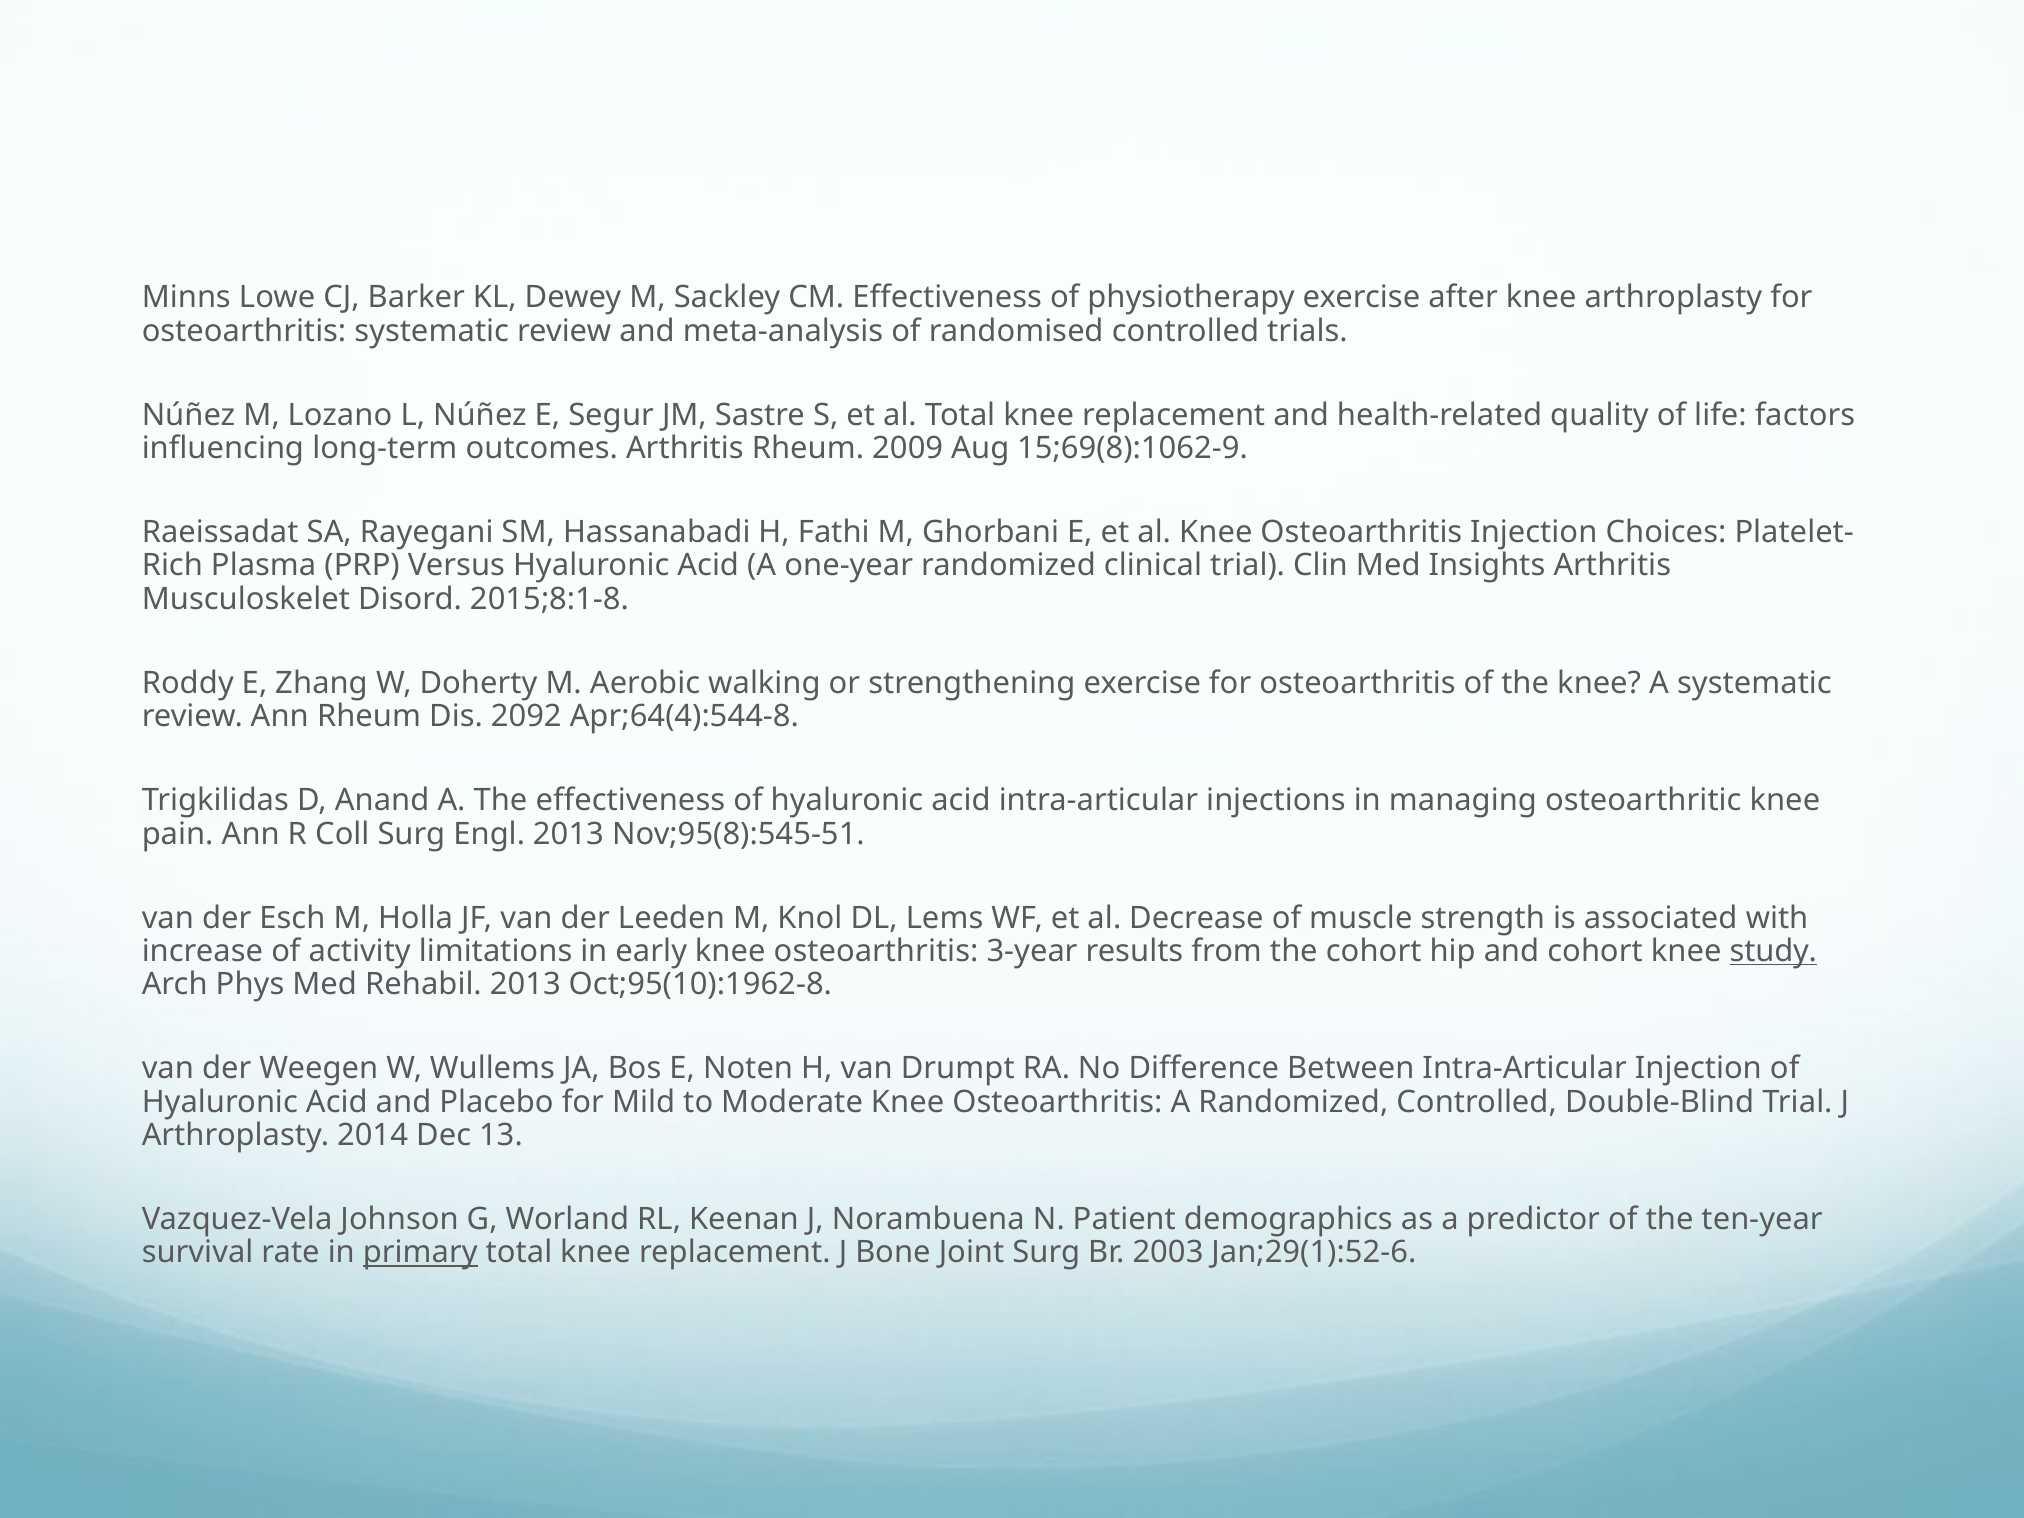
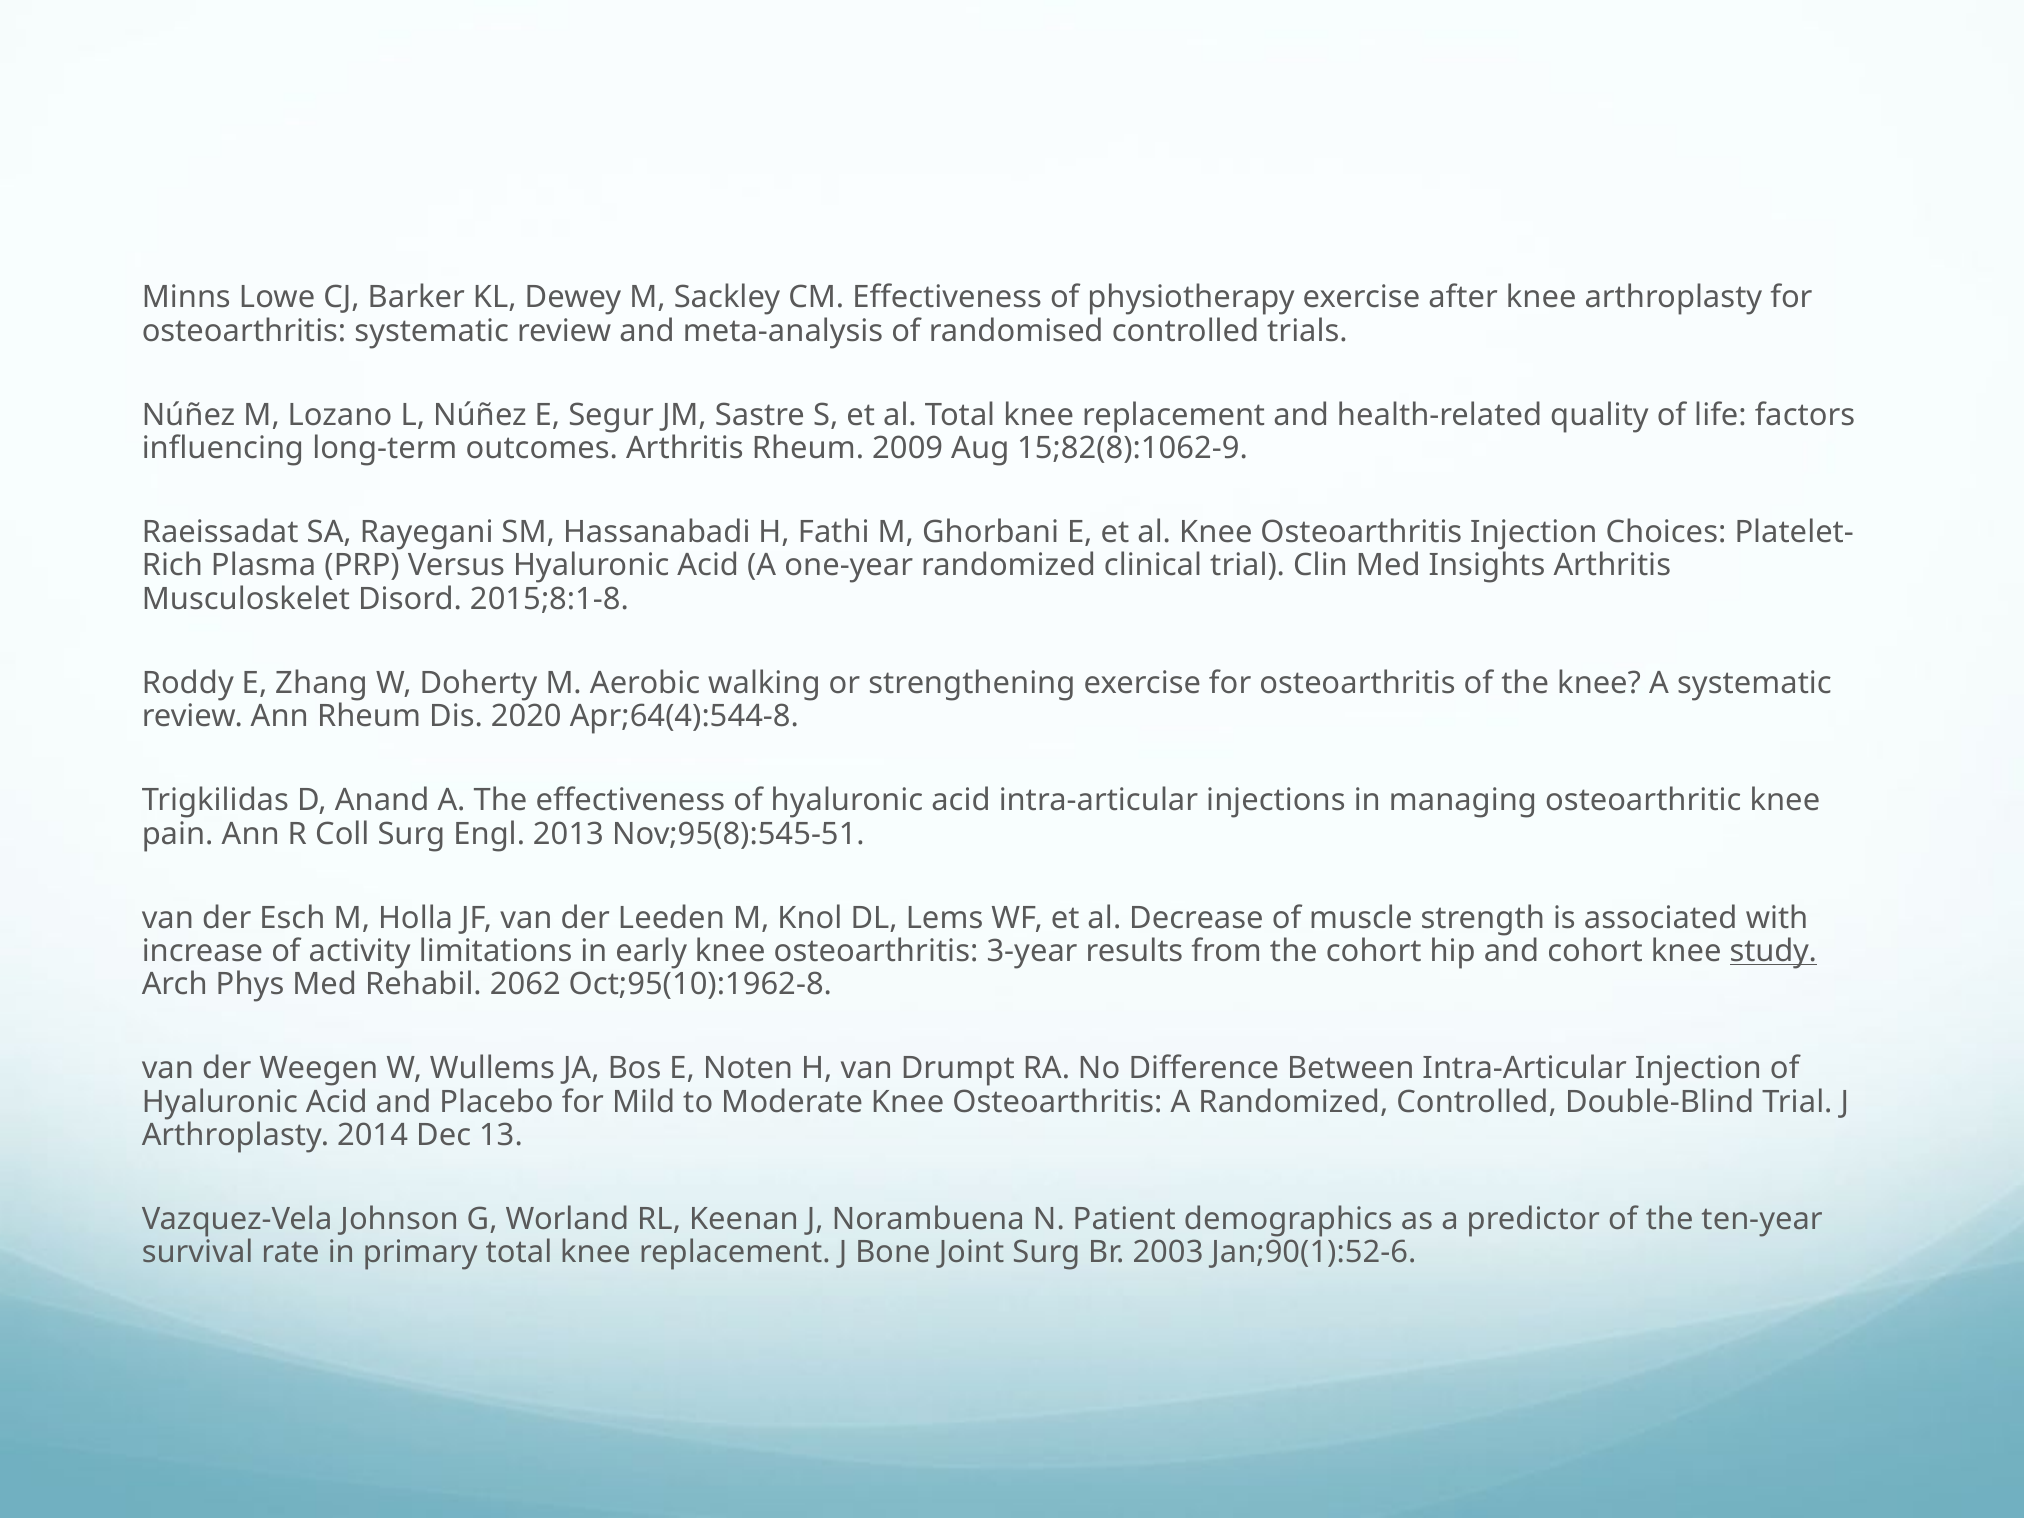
15;69(8):1062-9: 15;69(8):1062-9 -> 15;82(8):1062-9 (1133, 448)
2092: 2092 -> 2020 (526, 716)
Rehabil 2013: 2013 -> 2062 (525, 985)
primary underline: present -> none (420, 1253)
Jan;29(1):52-6: Jan;29(1):52-6 -> Jan;90(1):52-6 (1314, 1253)
